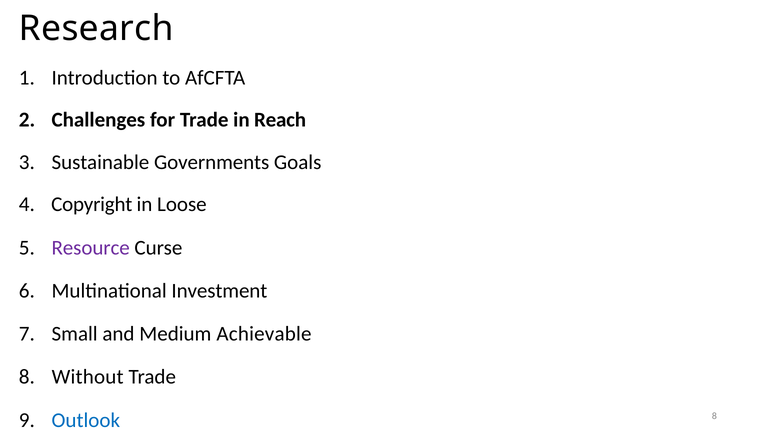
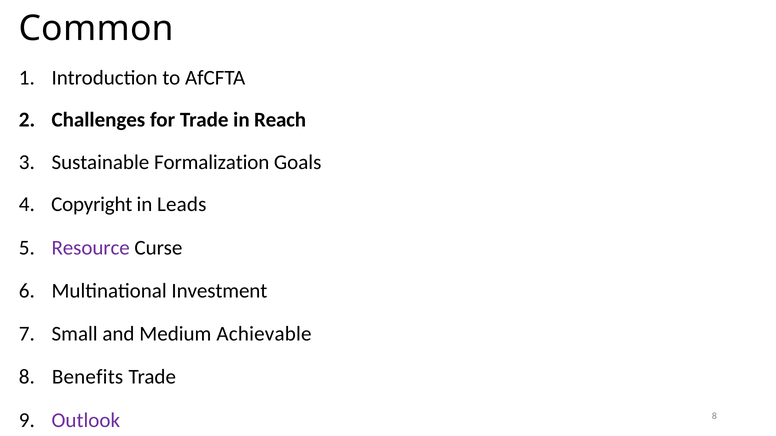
Research: Research -> Common (96, 29)
Governments: Governments -> Formalization (212, 162)
Loose: Loose -> Leads (182, 205)
Without: Without -> Benefits (88, 377)
Outlook colour: blue -> purple (86, 421)
